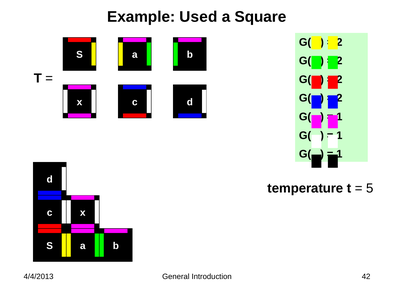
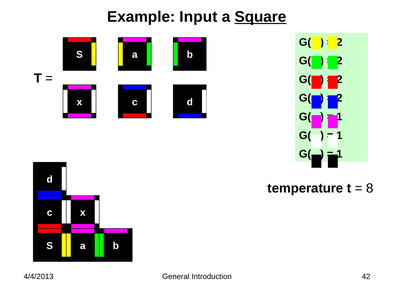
Used: Used -> Input (198, 17)
Square underline: none -> present (261, 17)
5: 5 -> 8 (370, 188)
